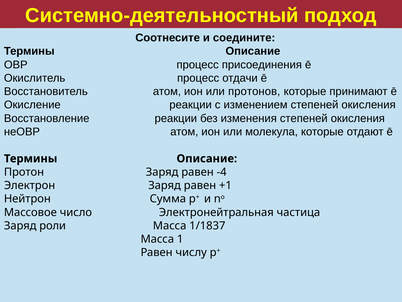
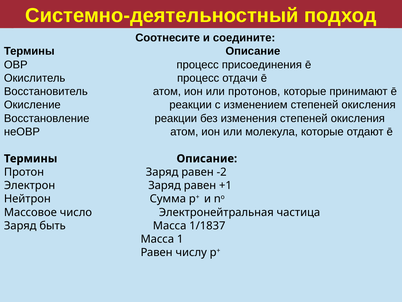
-4: -4 -> -2 (222, 172)
роли: роли -> быть (53, 225)
